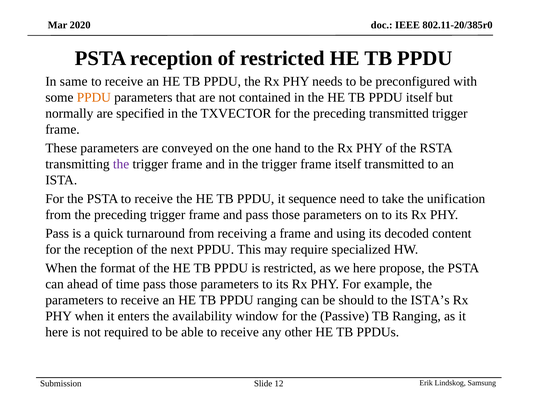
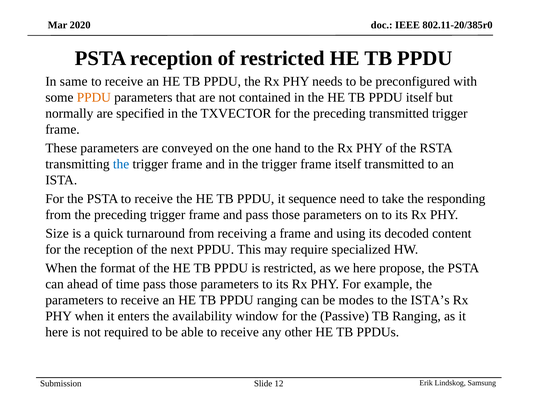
the colour: purple -> blue (121, 164)
unification: unification -> responding (456, 199)
Pass: Pass -> Size (57, 233)
should: should -> modes (356, 300)
